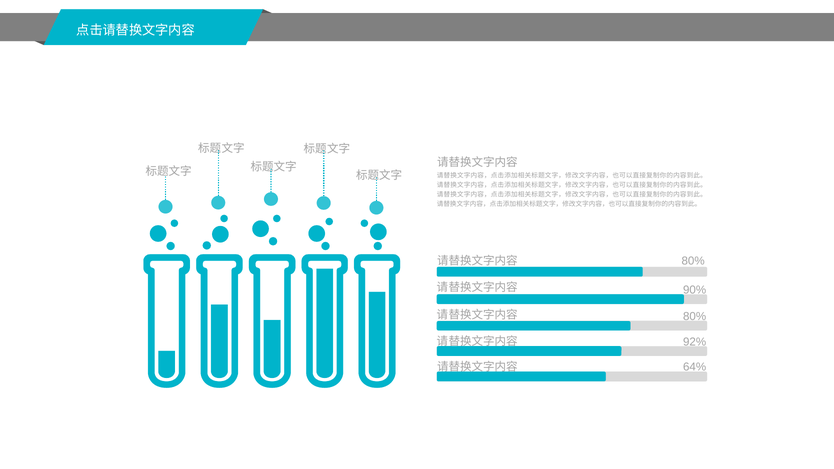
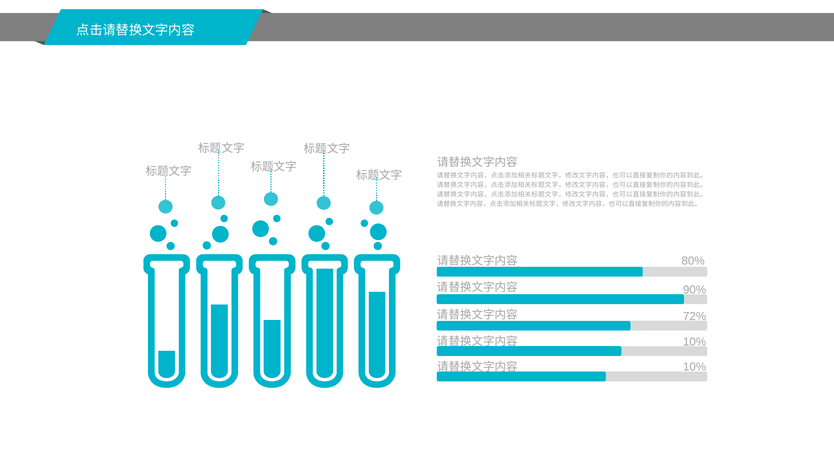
80%: 80% -> 72% (695, 316)
92%: 92% -> 10% (695, 342)
64%: 64% -> 10% (695, 367)
